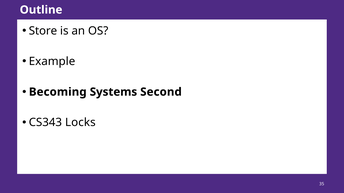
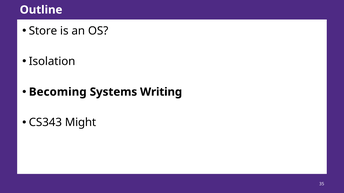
Example: Example -> Isolation (52, 62)
Second: Second -> Writing (161, 92)
Locks: Locks -> Might (80, 123)
